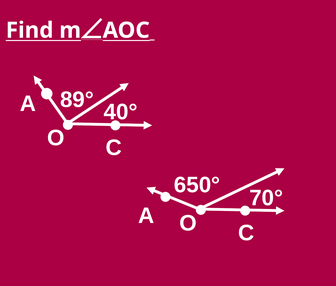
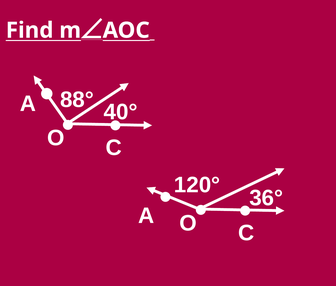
89°: 89° -> 88° (77, 100)
650°: 650° -> 120° (197, 185)
70°: 70° -> 36° (266, 198)
